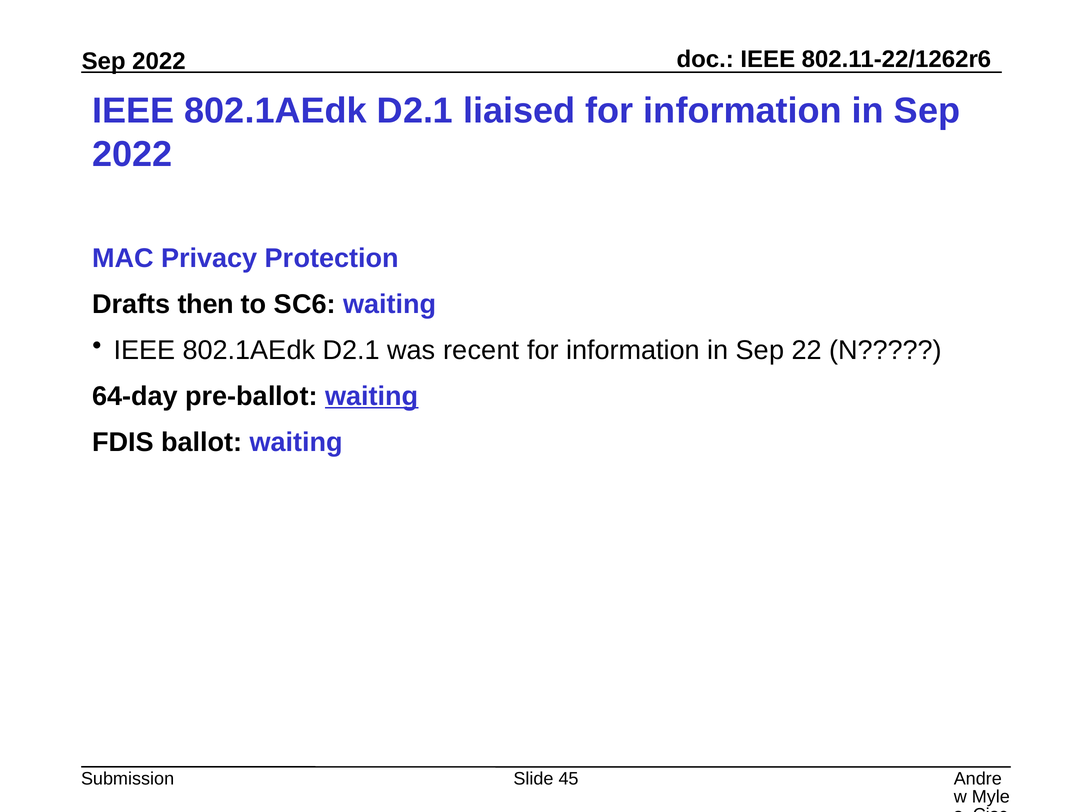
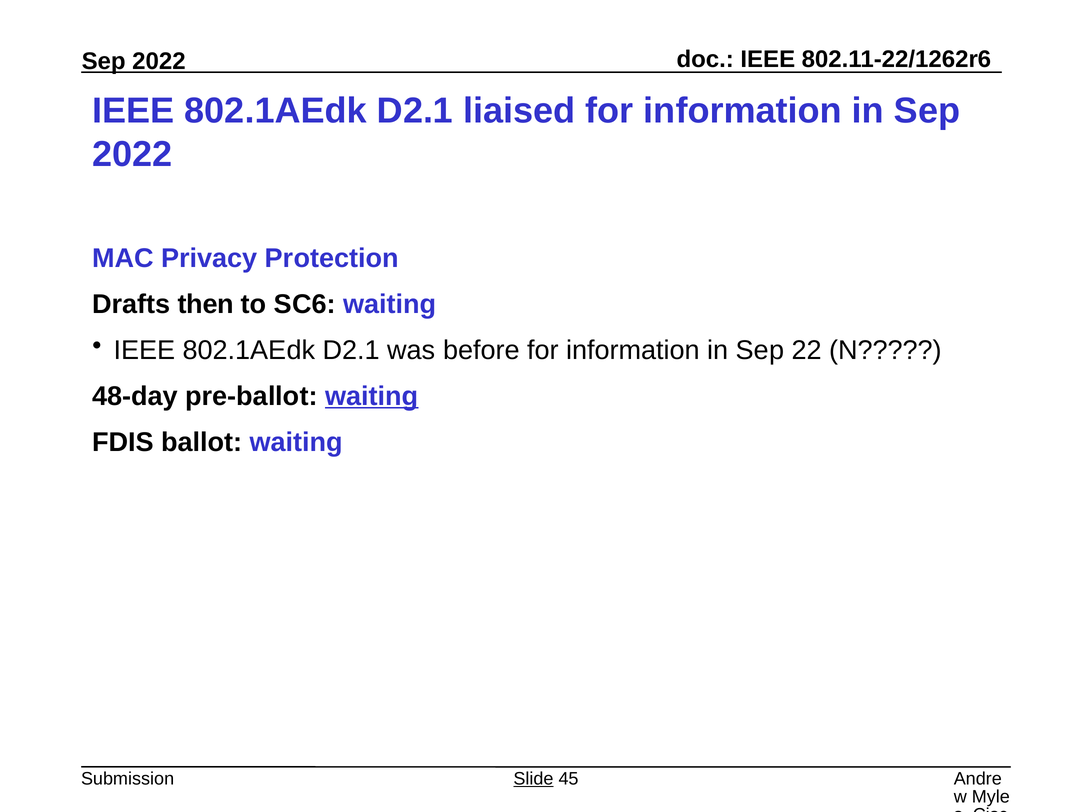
recent: recent -> before (481, 350)
64-day: 64-day -> 48-day (135, 396)
Slide underline: none -> present (533, 779)
